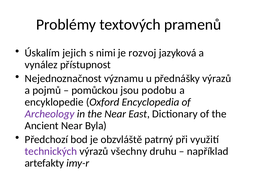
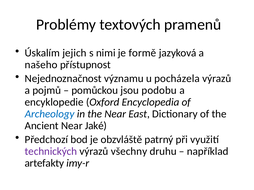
rozvoj: rozvoj -> formě (142, 53)
vynález: vynález -> našeho (41, 65)
přednášky: přednášky -> pocházela (177, 79)
Archeology colour: purple -> blue (50, 114)
Byla: Byla -> Jaké (96, 126)
